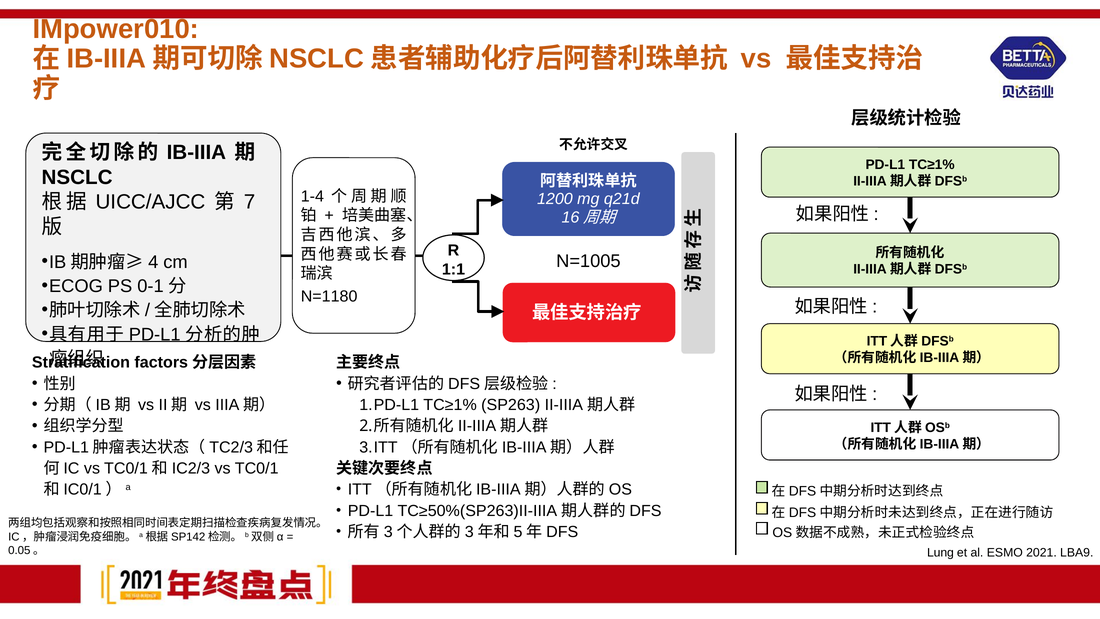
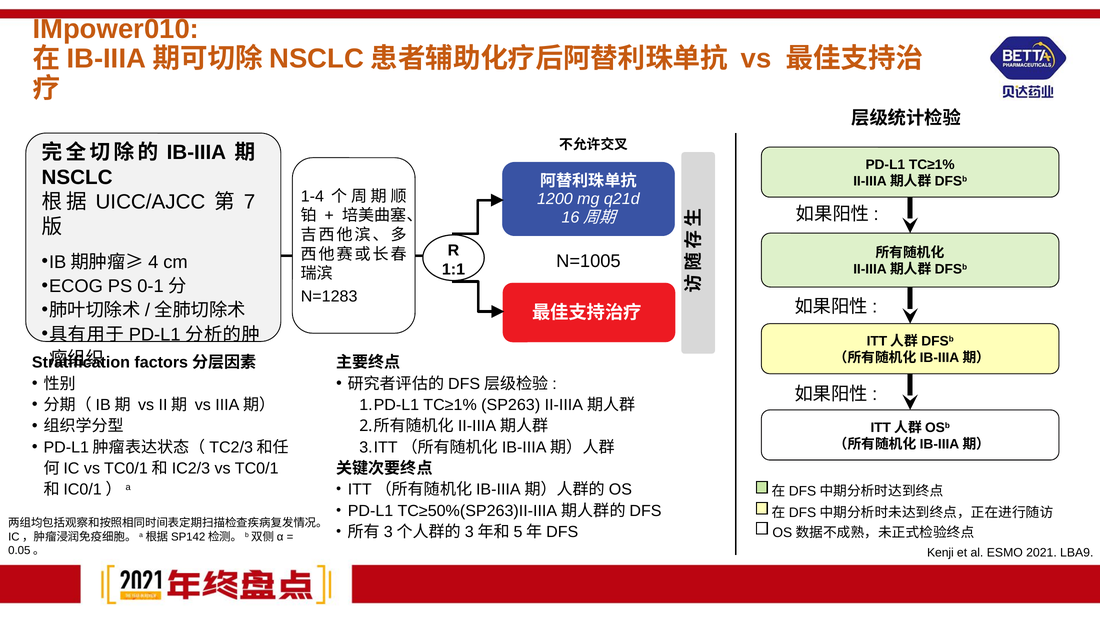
N=1180: N=1180 -> N=1283 (329, 297)
Lung: Lung -> Kenji (940, 553)
